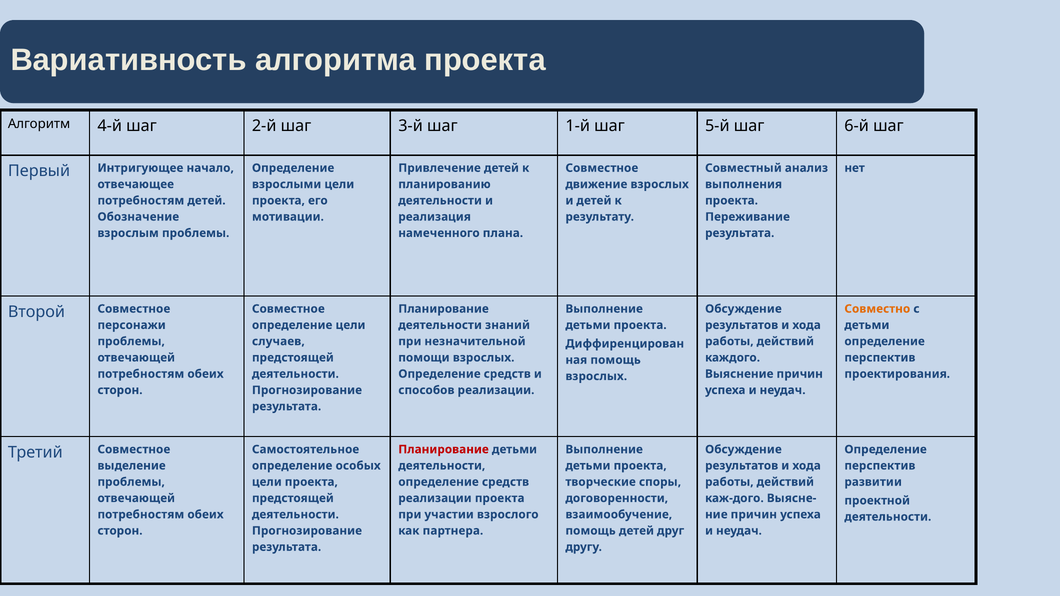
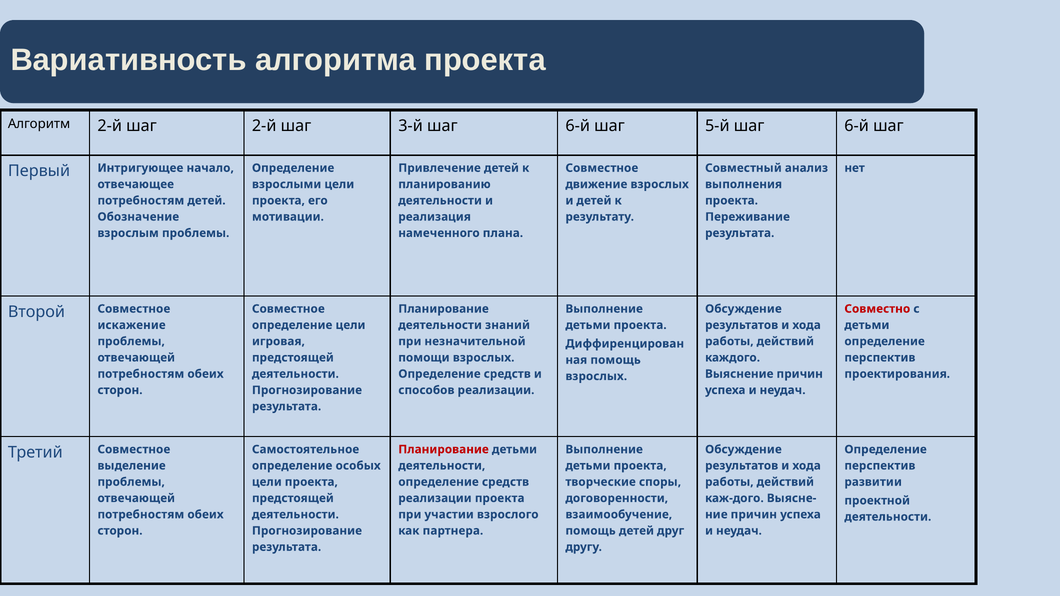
Алгоритм 4-й: 4-й -> 2-й (110, 126)
3-й шаг 1-й: 1-й -> 6-й (578, 126)
Совместно colour: orange -> red (877, 309)
персонажи: персонажи -> искажение (132, 325)
случаев: случаев -> игровая (278, 341)
